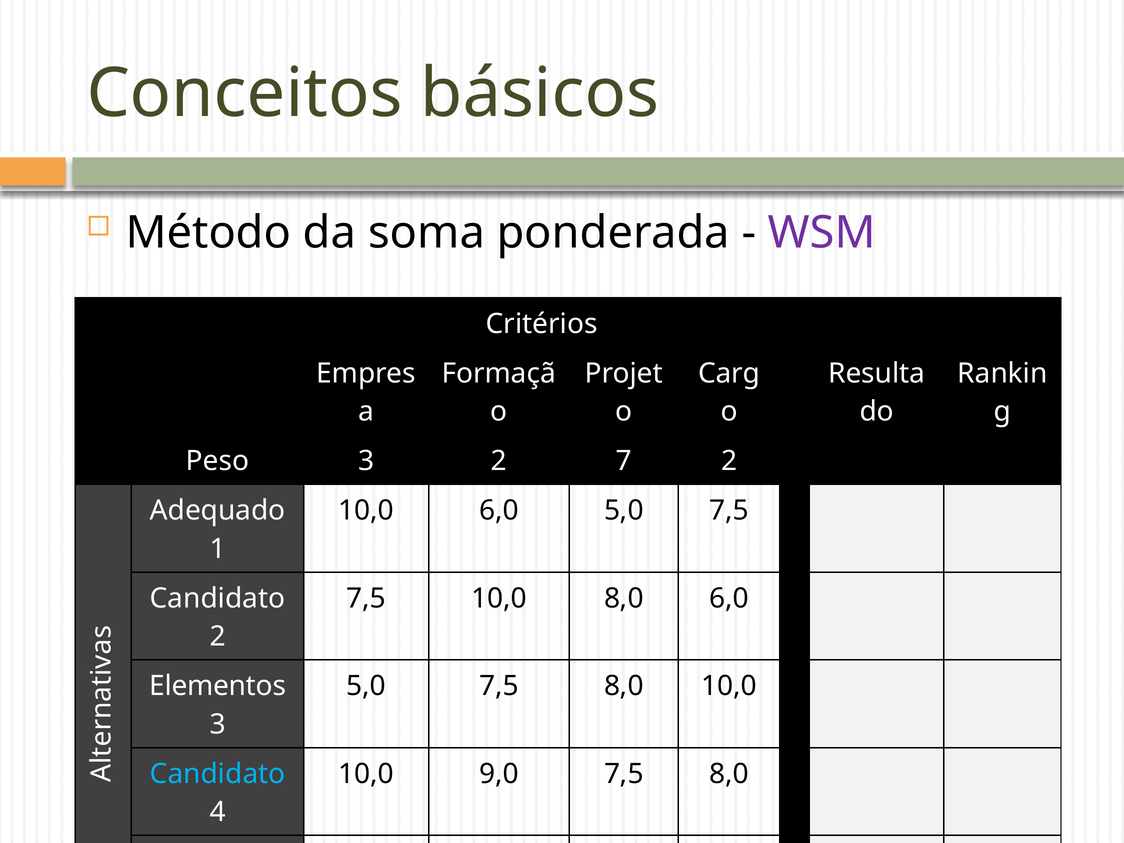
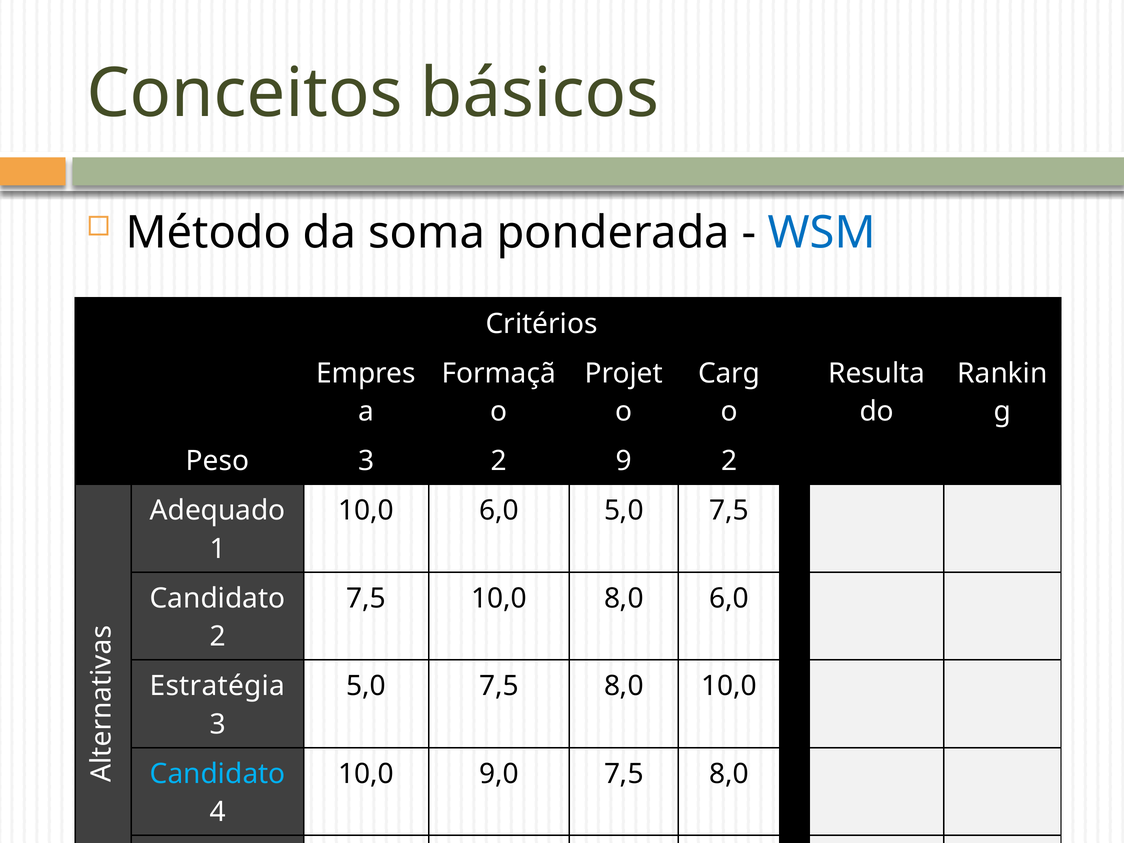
WSM colour: purple -> blue (822, 233)
7: 7 -> 9 (624, 461)
Elementos: Elementos -> Estratégia (217, 686)
